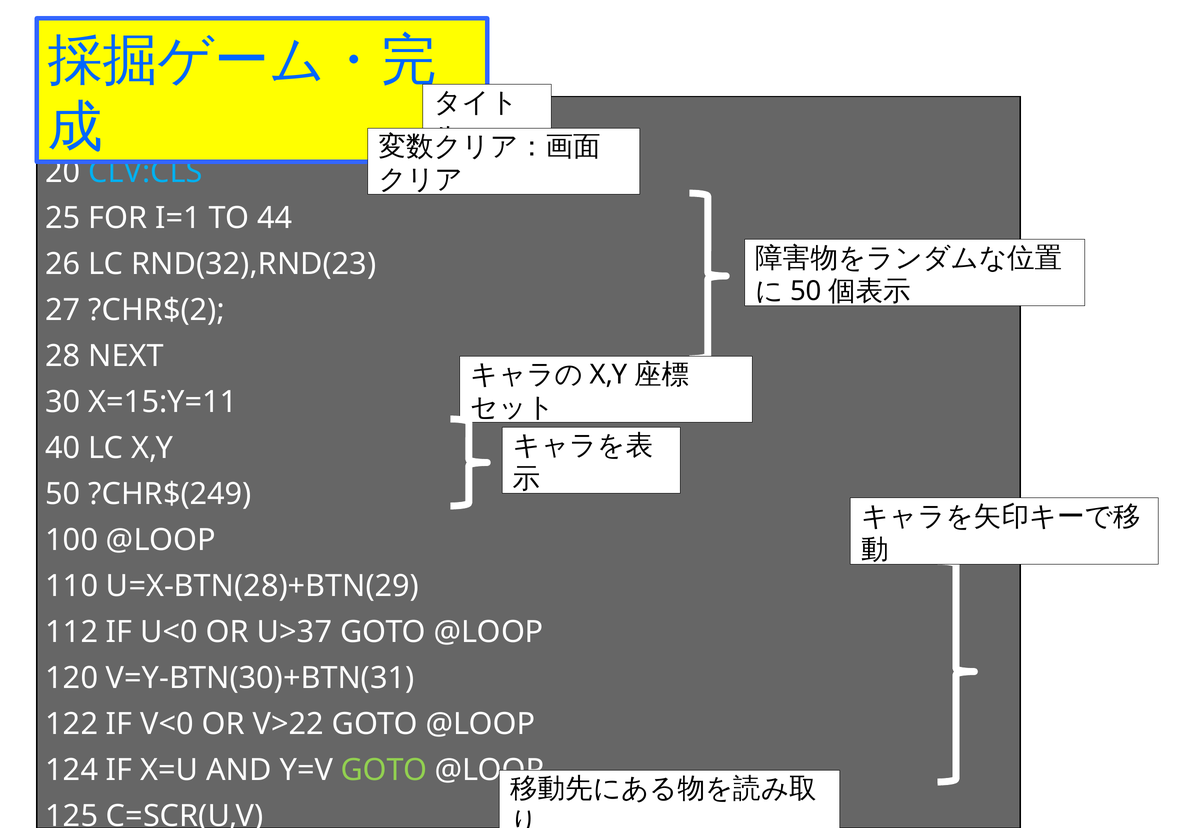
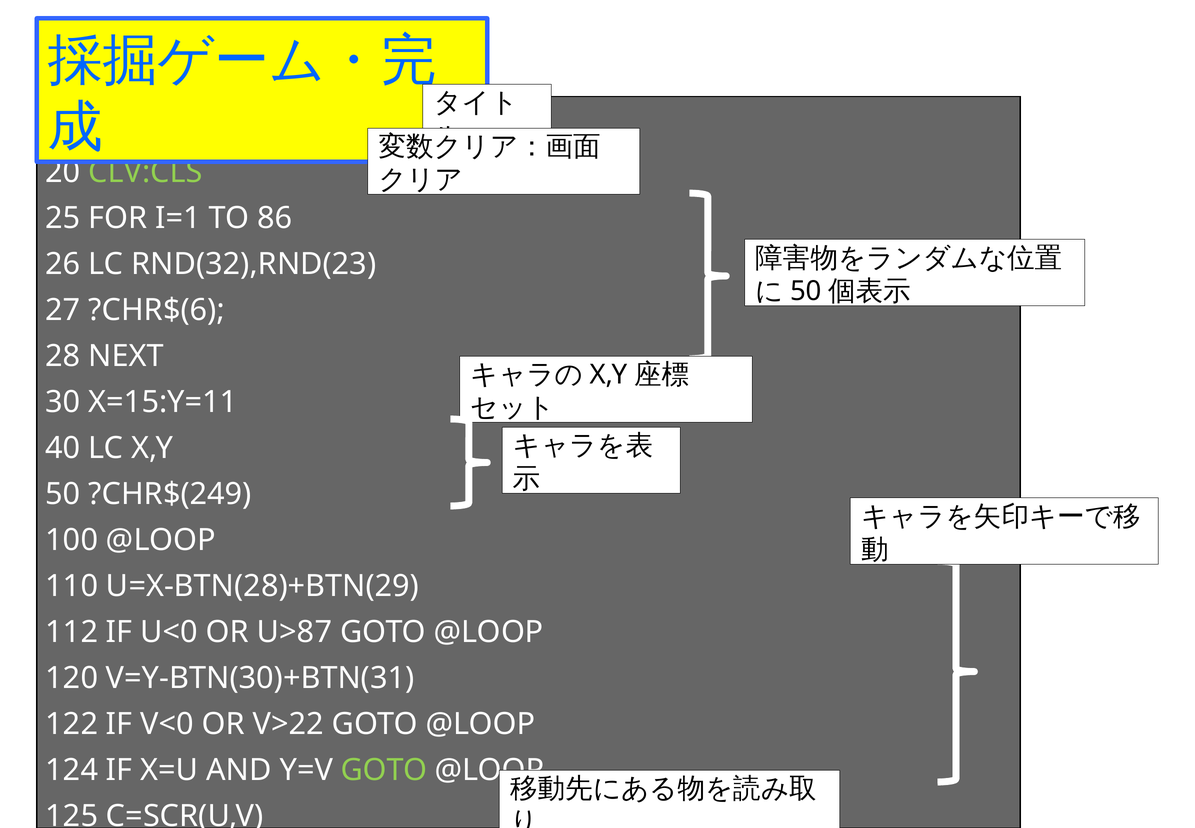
CLV:CLS colour: light blue -> light green (145, 172)
44: 44 -> 86 (275, 218)
?CHR$(2: ?CHR$(2 -> ?CHR$(6 (157, 310)
U>37: U>37 -> U>87 (294, 631)
